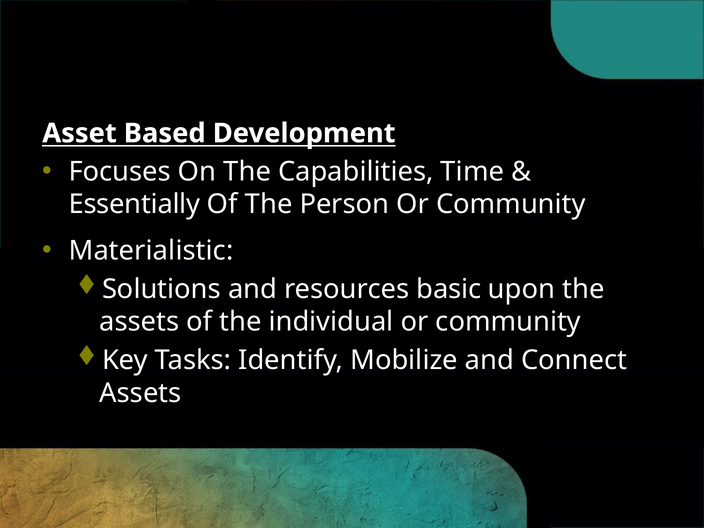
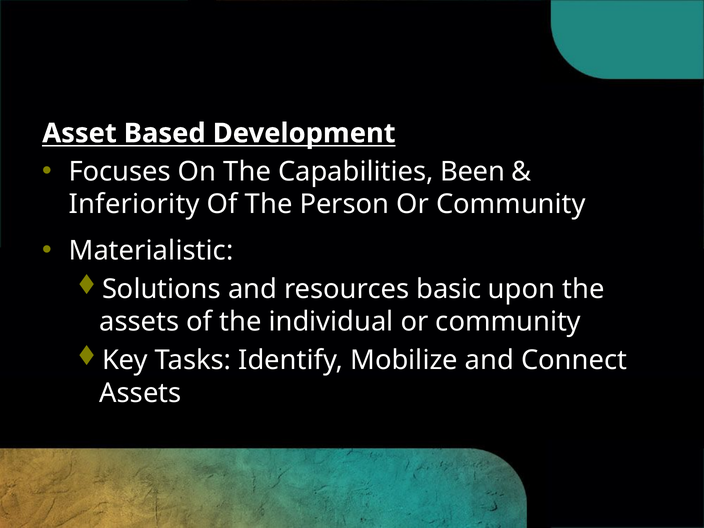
Time: Time -> Been (473, 172)
Essentially: Essentially -> Inferiority (134, 204)
